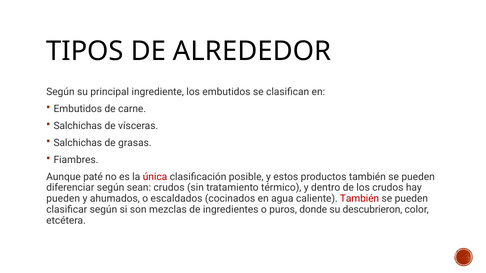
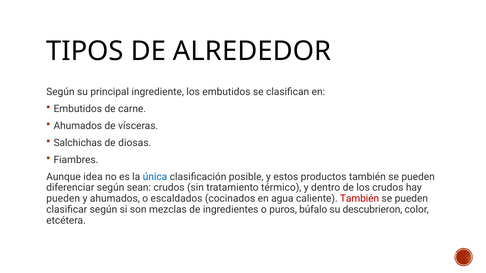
Salchichas: Salchichas -> Ahumados (78, 126)
grasas: grasas -> diosas (135, 143)
paté: paté -> idea (93, 177)
única colour: red -> blue (155, 177)
donde: donde -> búfalo (313, 210)
